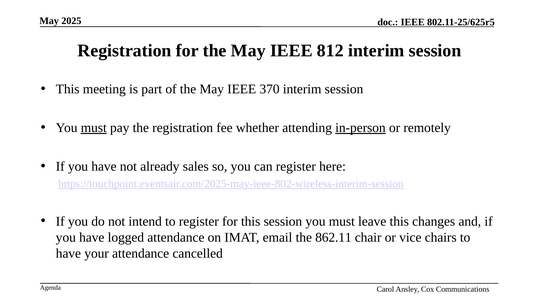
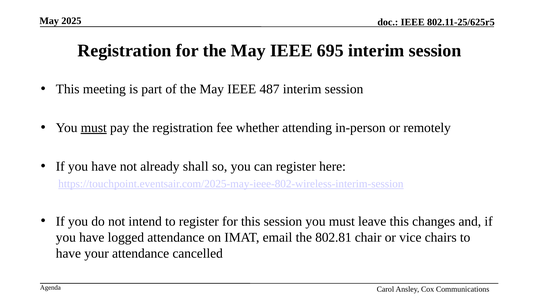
812: 812 -> 695 (330, 51)
370: 370 -> 487 (270, 89)
in-person underline: present -> none (360, 128)
sales: sales -> shall (196, 167)
862.11: 862.11 -> 802.81 (333, 238)
